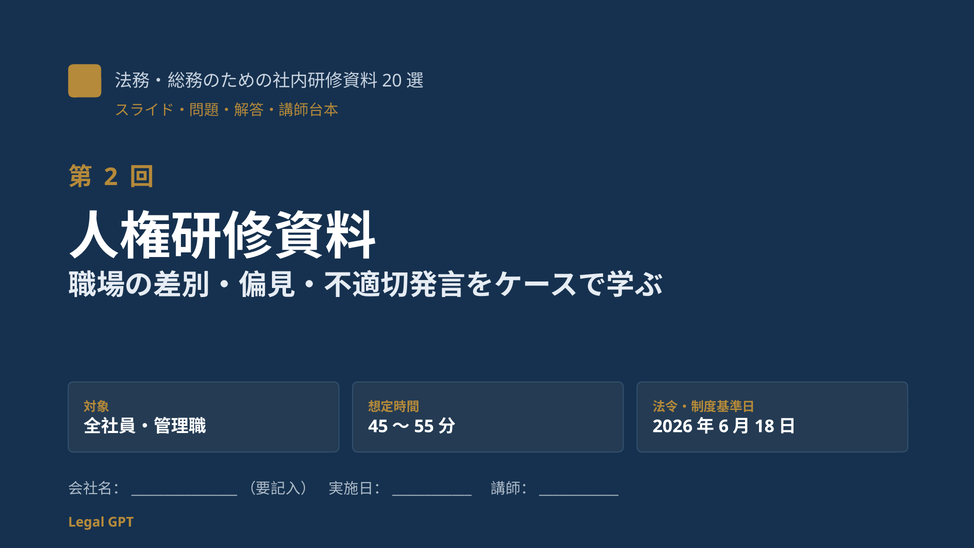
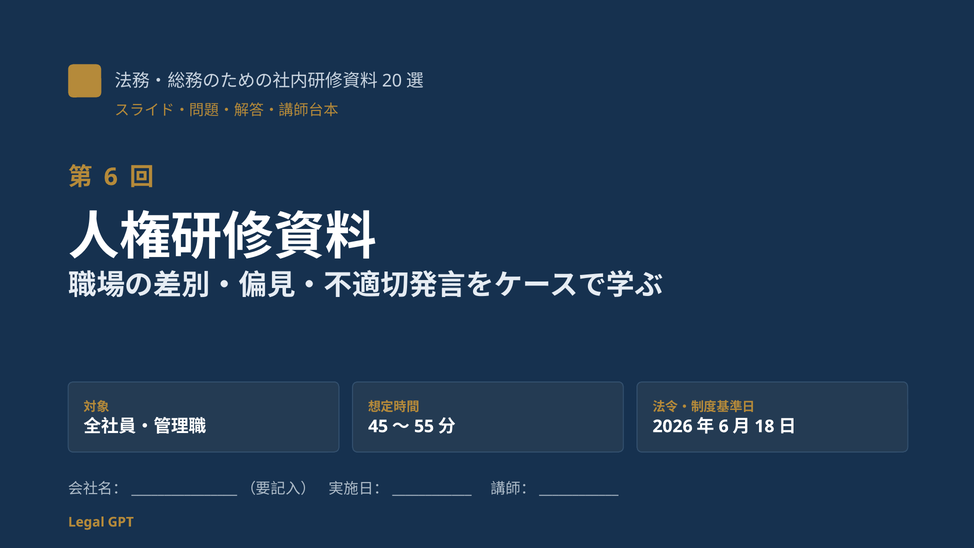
2: 2 -> 6 (111, 177)
